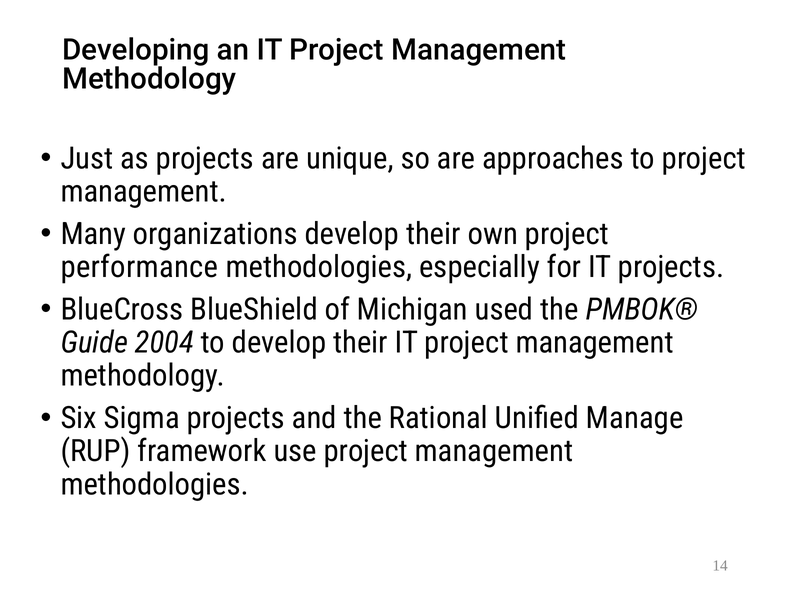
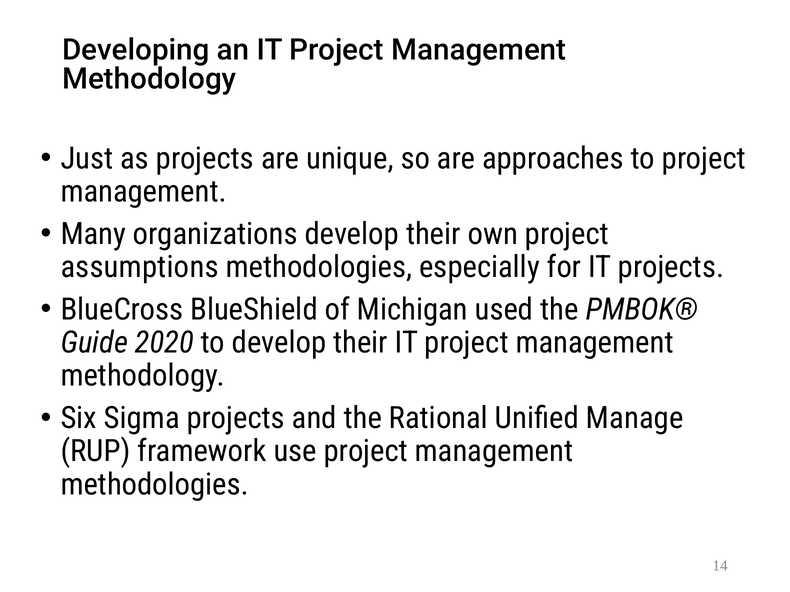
performance: performance -> assumptions (140, 267)
2004: 2004 -> 2020 (164, 343)
